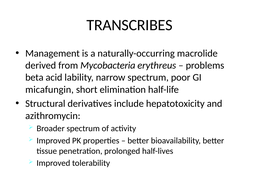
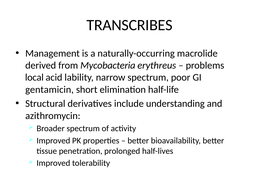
beta: beta -> local (34, 78)
micafungin: micafungin -> gentamicin (49, 90)
hepatotoxicity: hepatotoxicity -> understanding (175, 104)
